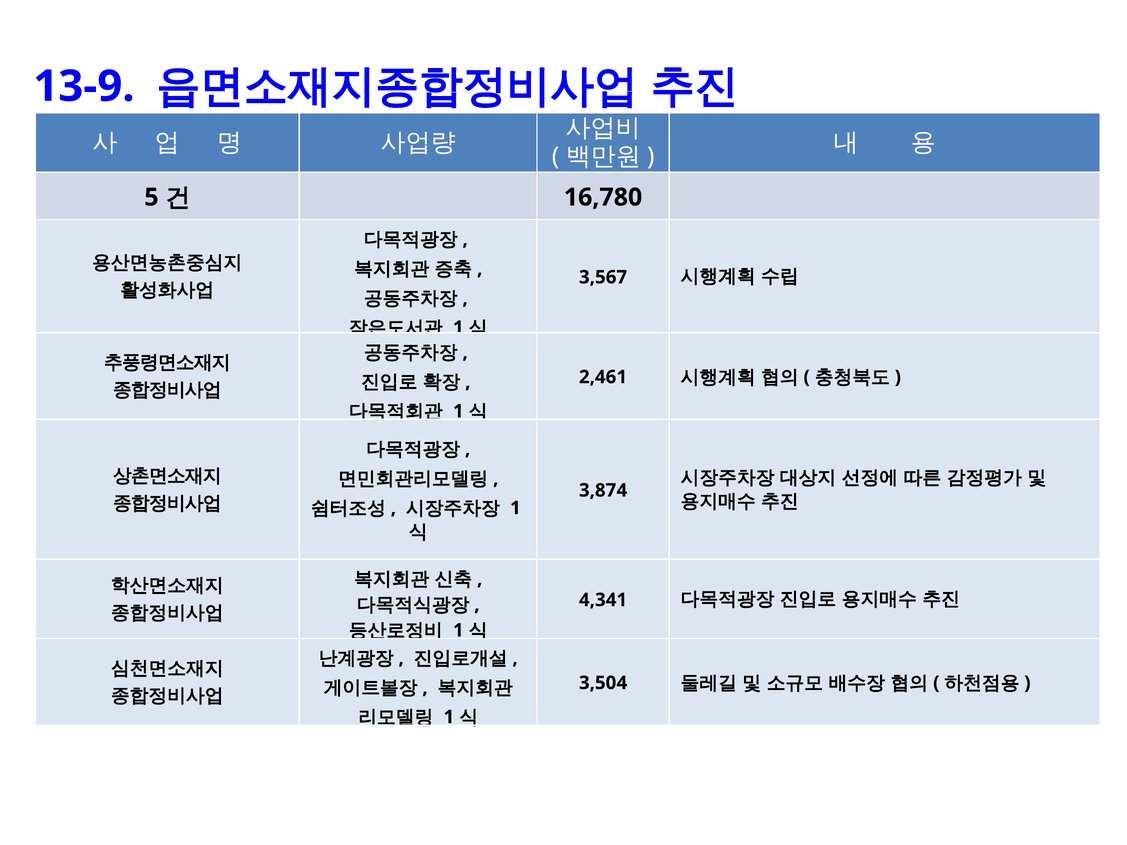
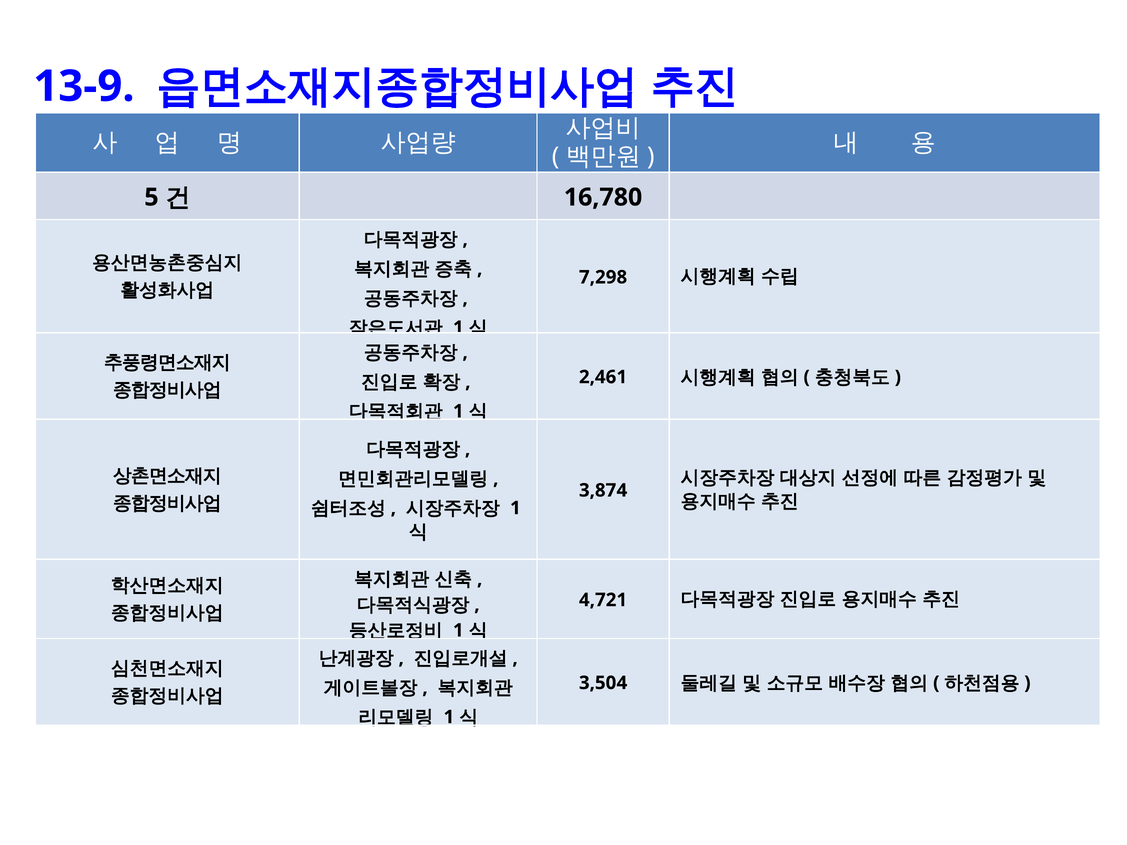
3,567: 3,567 -> 7,298 (603, 277)
4,341: 4,341 -> 4,721 (603, 600)
